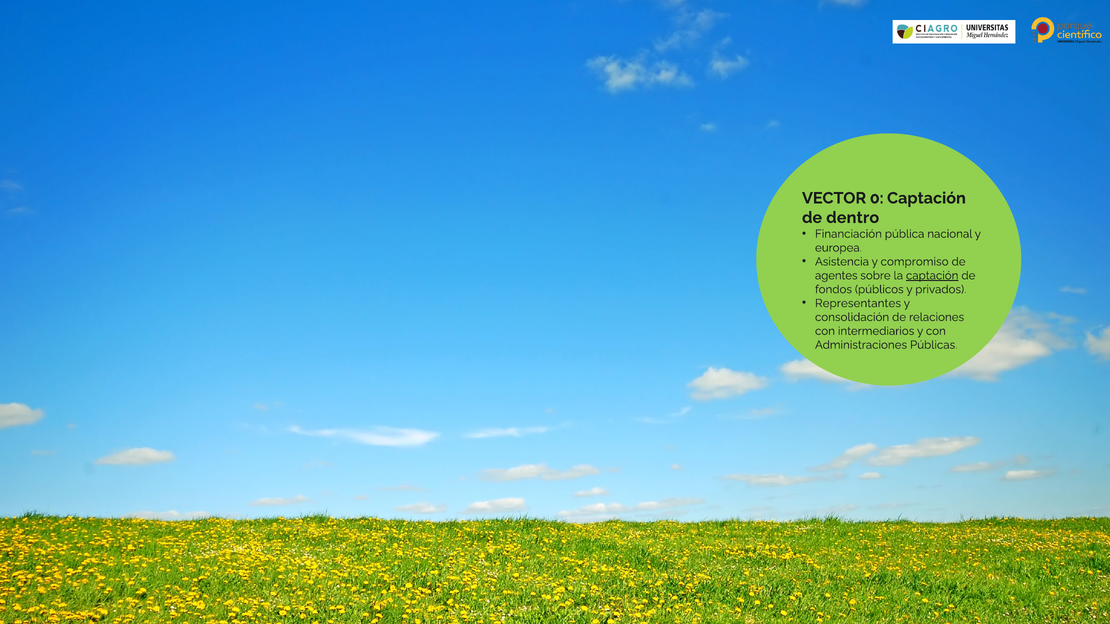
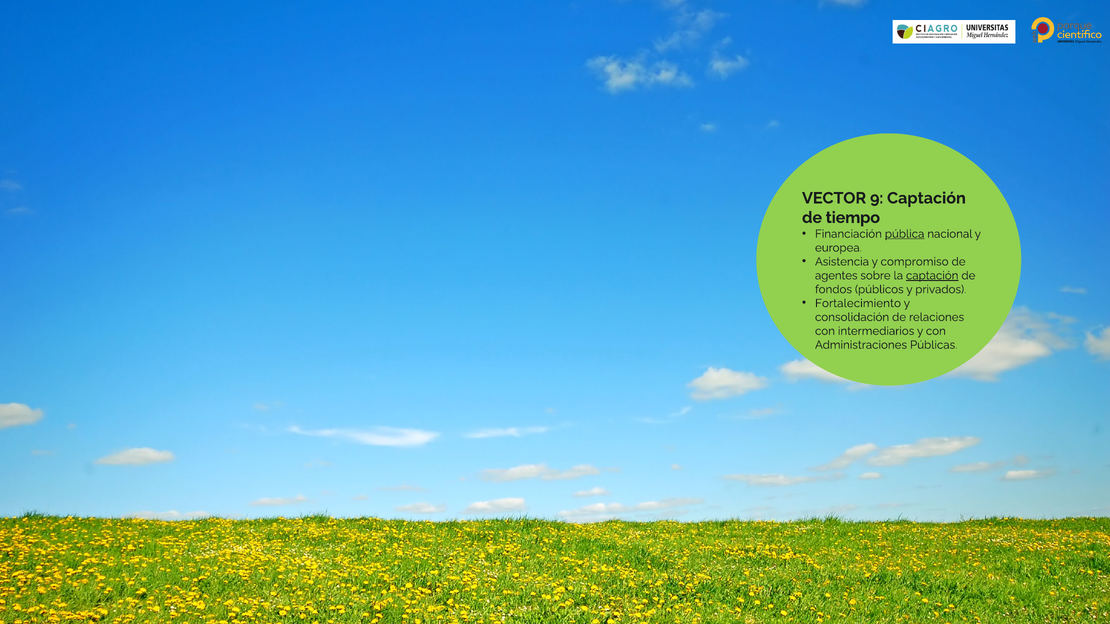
0: 0 -> 9 (877, 198)
dentro: dentro -> tiempo (853, 218)
pública underline: none -> present (905, 234)
Representantes: Representantes -> Fortalecimiento (858, 304)
